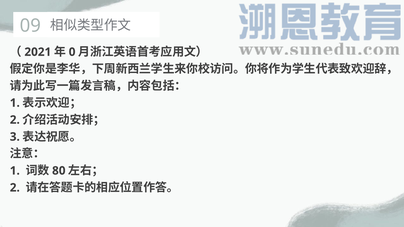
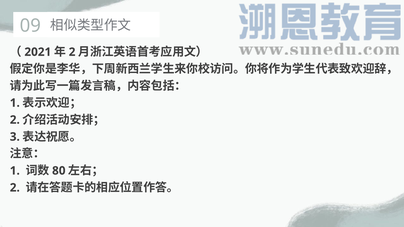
0: 0 -> 2 (72, 52)
